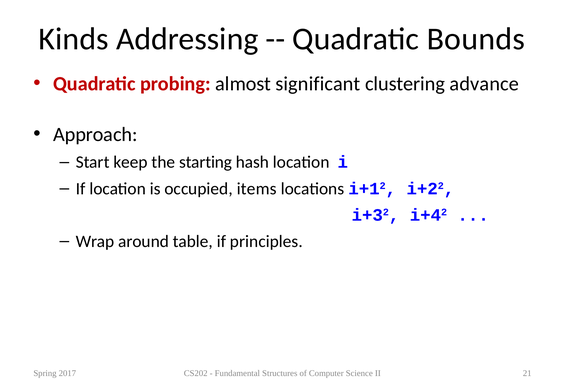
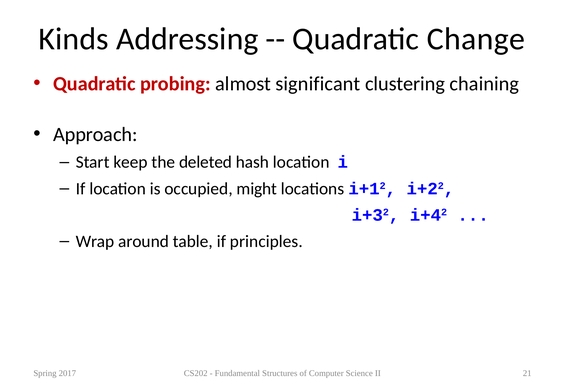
Bounds: Bounds -> Change (476, 39)
advance: advance -> chaining (484, 84)
starting: starting -> deleted (206, 162)
items: items -> might (257, 189)
